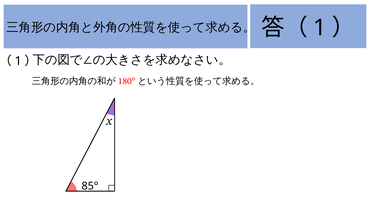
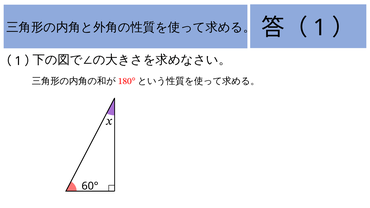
85°: 85° -> 60° (90, 186)
